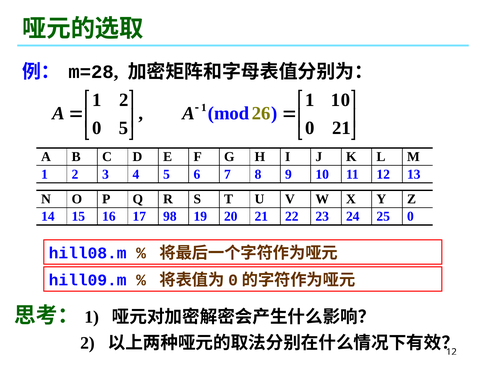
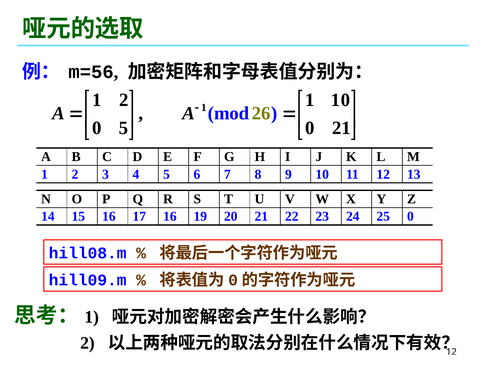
m=28: m=28 -> m=56 (91, 72)
17 98: 98 -> 16 (170, 216)
